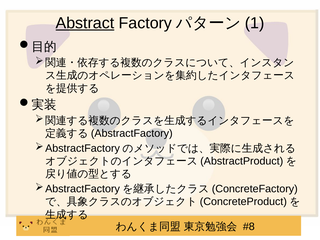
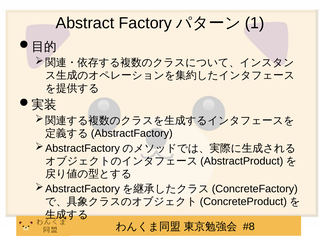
Abstract underline: present -> none (85, 23)
